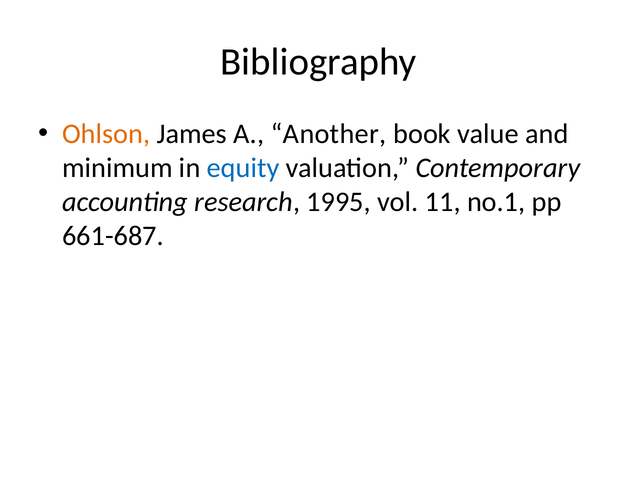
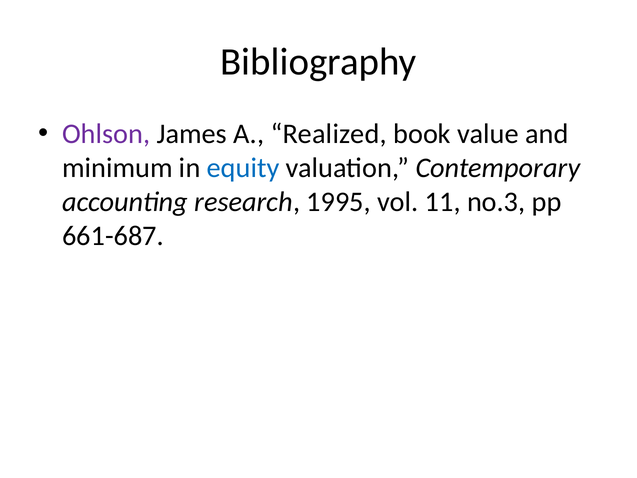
Ohlson colour: orange -> purple (106, 134)
Another: Another -> Realized (329, 134)
no.1: no.1 -> no.3 (496, 202)
